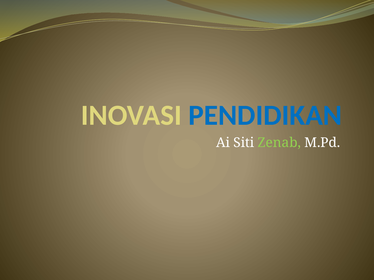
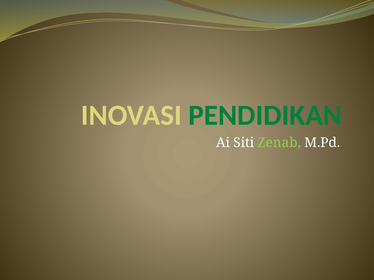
PENDIDIKAN colour: blue -> green (265, 115)
